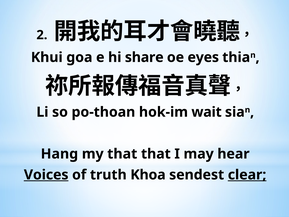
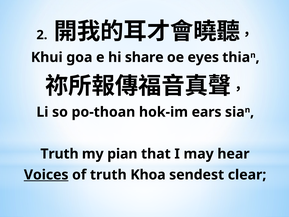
wait: wait -> ears (207, 112)
Hang: Hang -> Truth (60, 154)
my that: that -> pian (122, 154)
clear underline: present -> none (247, 175)
